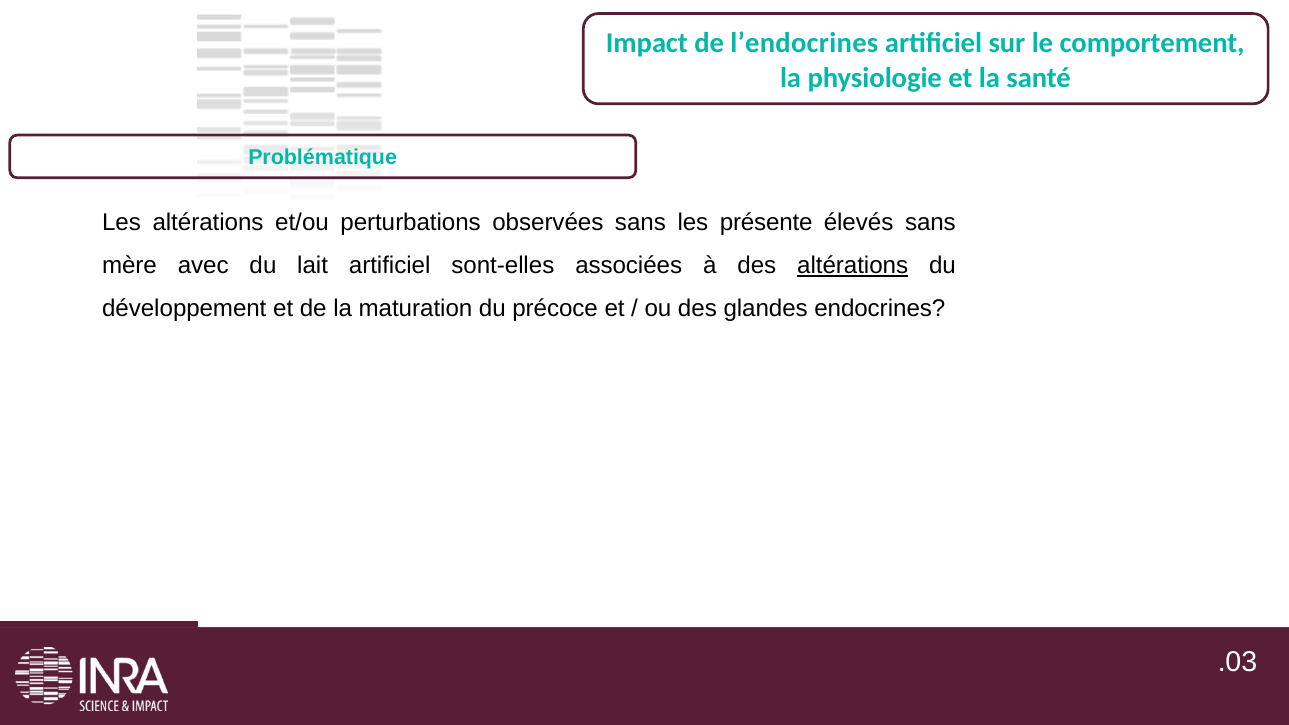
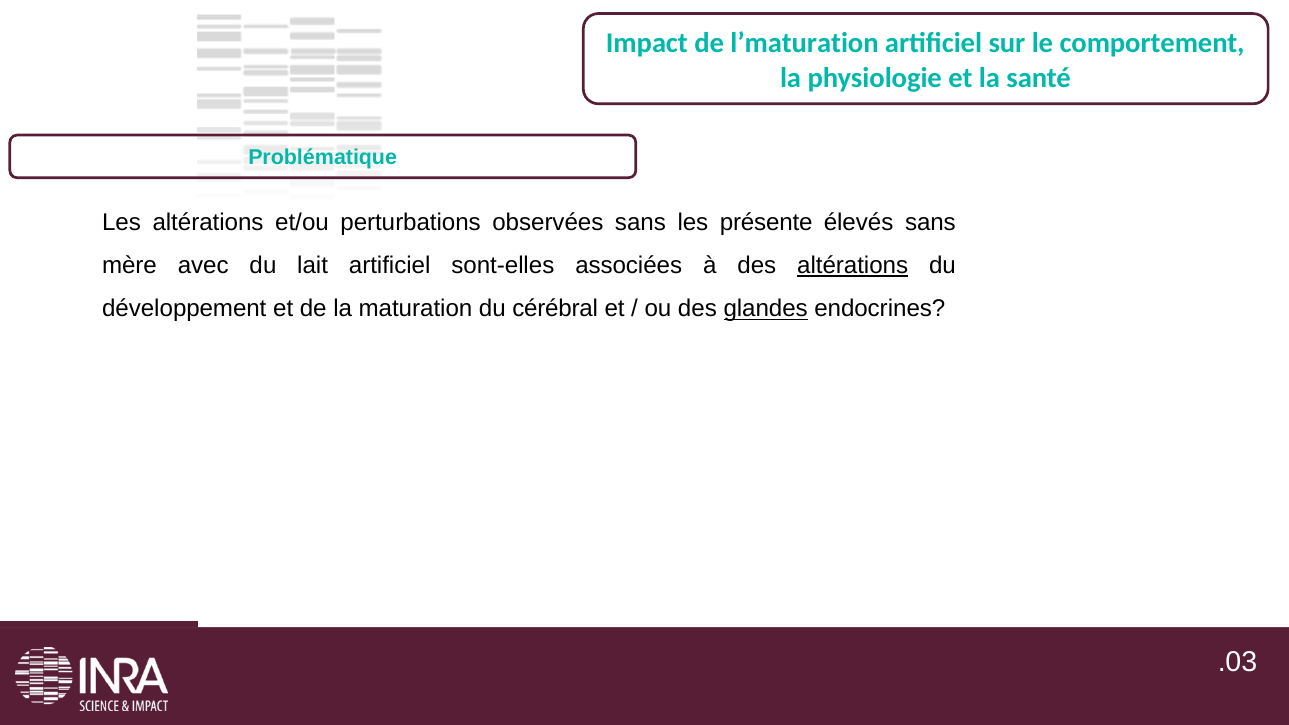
l’endocrines: l’endocrines -> l’maturation (804, 43)
précoce: précoce -> cérébral (555, 309)
glandes underline: none -> present (766, 309)
